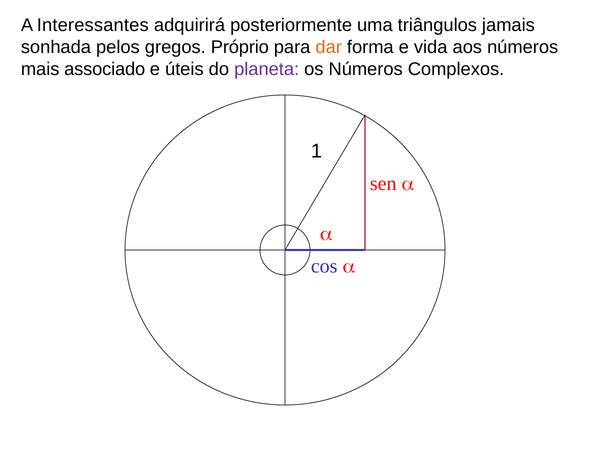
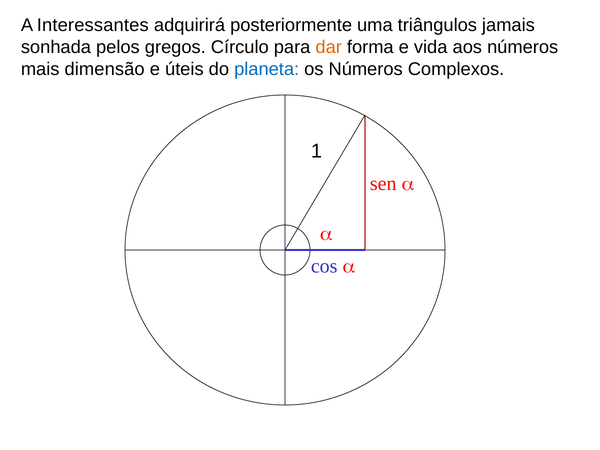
Próprio: Próprio -> Círculo (240, 47)
associado: associado -> dimensão (105, 69)
planeta colour: purple -> blue (267, 69)
